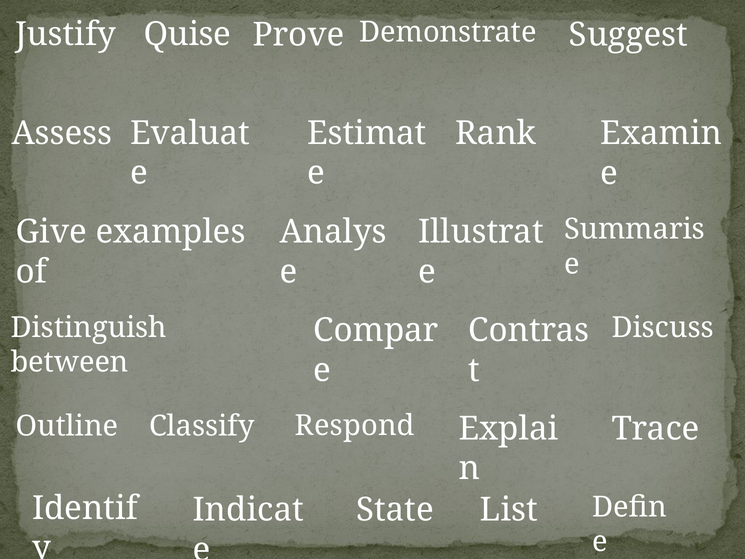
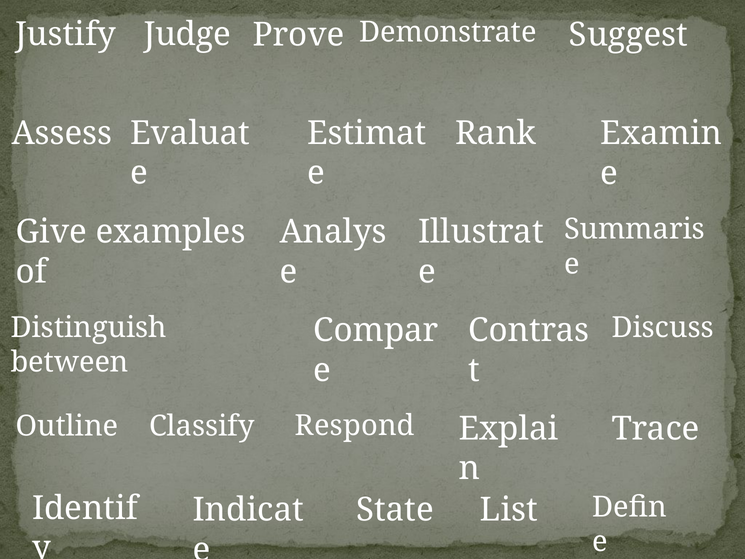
Quise: Quise -> Judge (187, 34)
